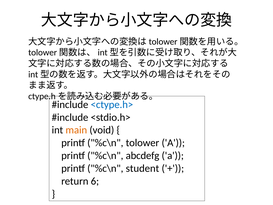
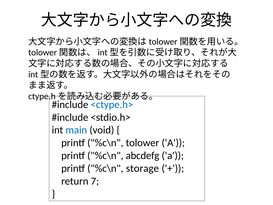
main colour: orange -> blue (76, 130)
student: student -> storage (142, 168)
6: 6 -> 7 (95, 181)
